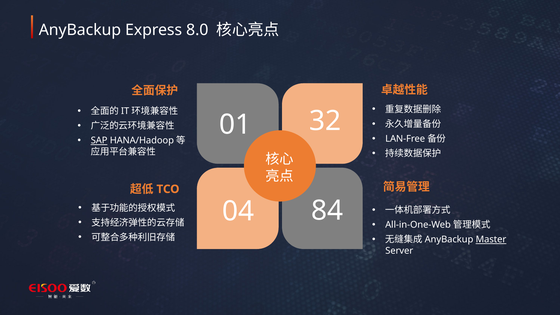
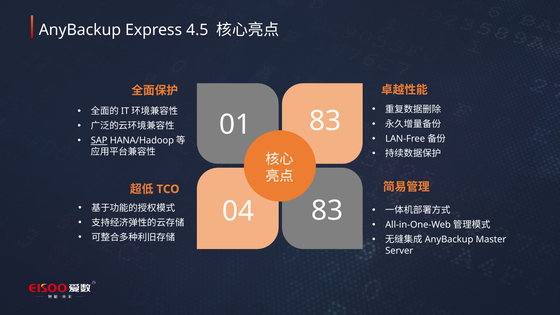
8.0: 8.0 -> 4.5 (197, 30)
32: 32 -> 83 (325, 121)
04 84: 84 -> 83 (327, 210)
Master underline: present -> none (491, 240)
